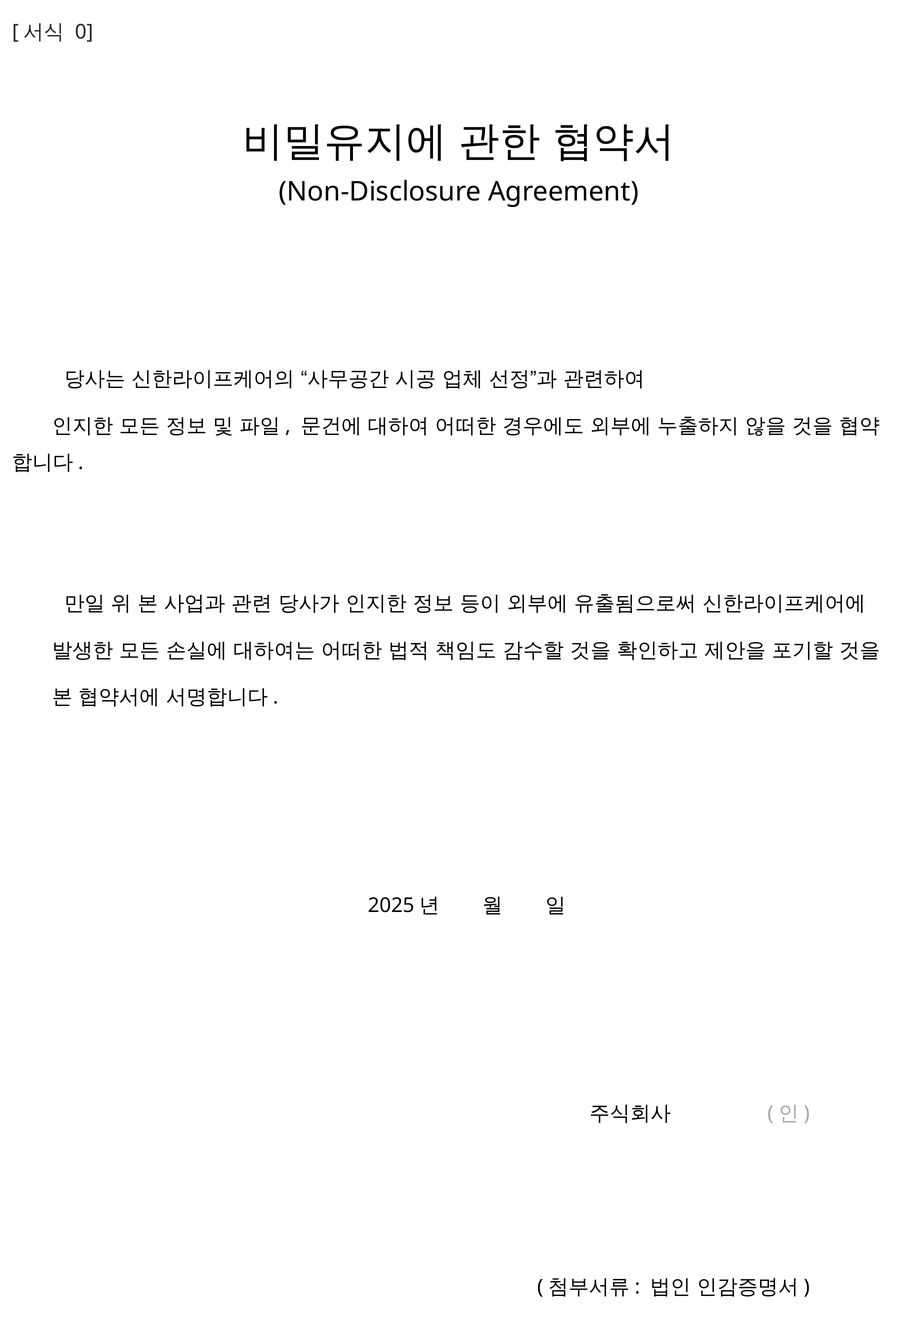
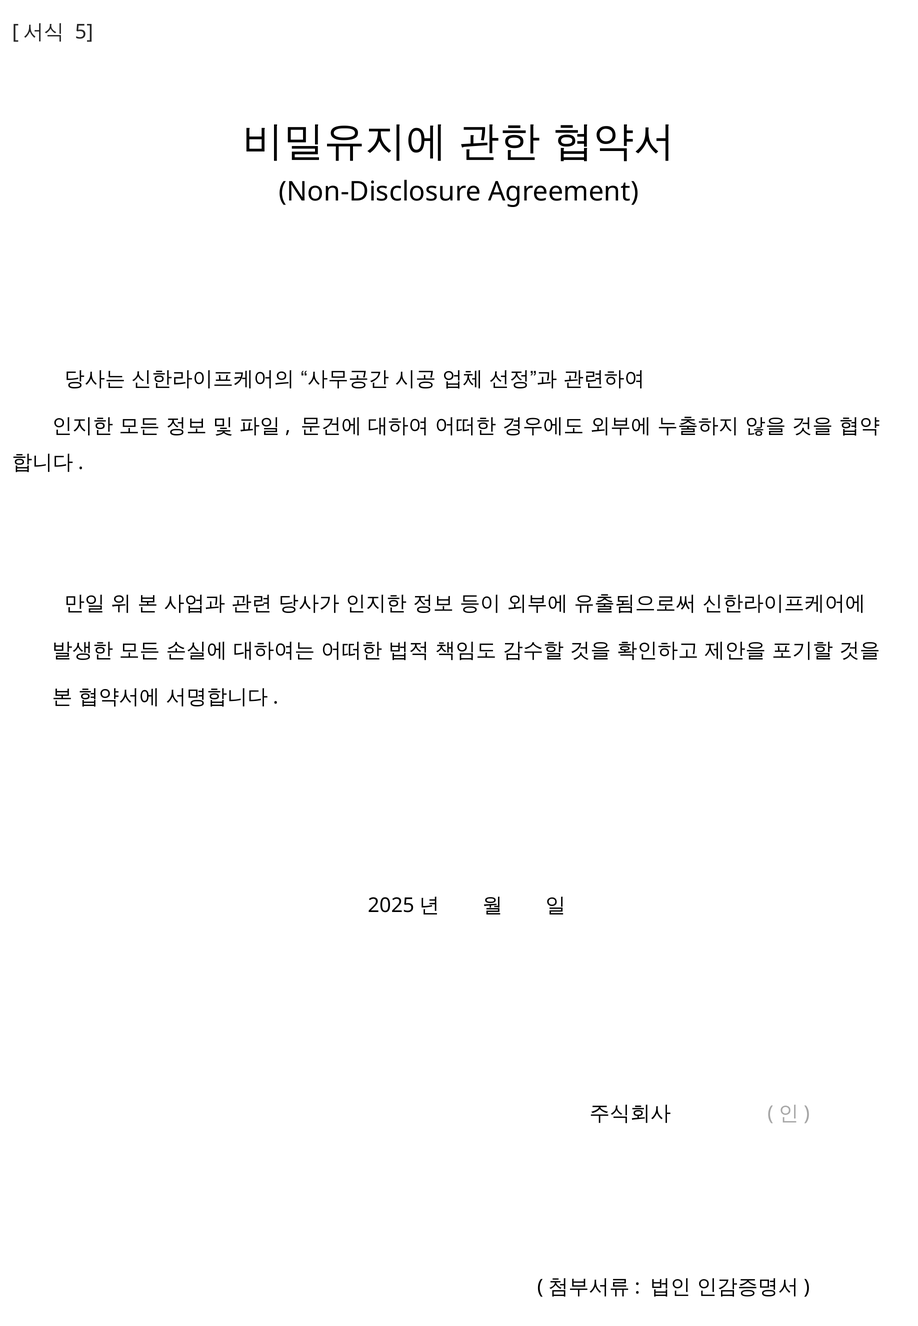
0: 0 -> 5 (84, 32)
